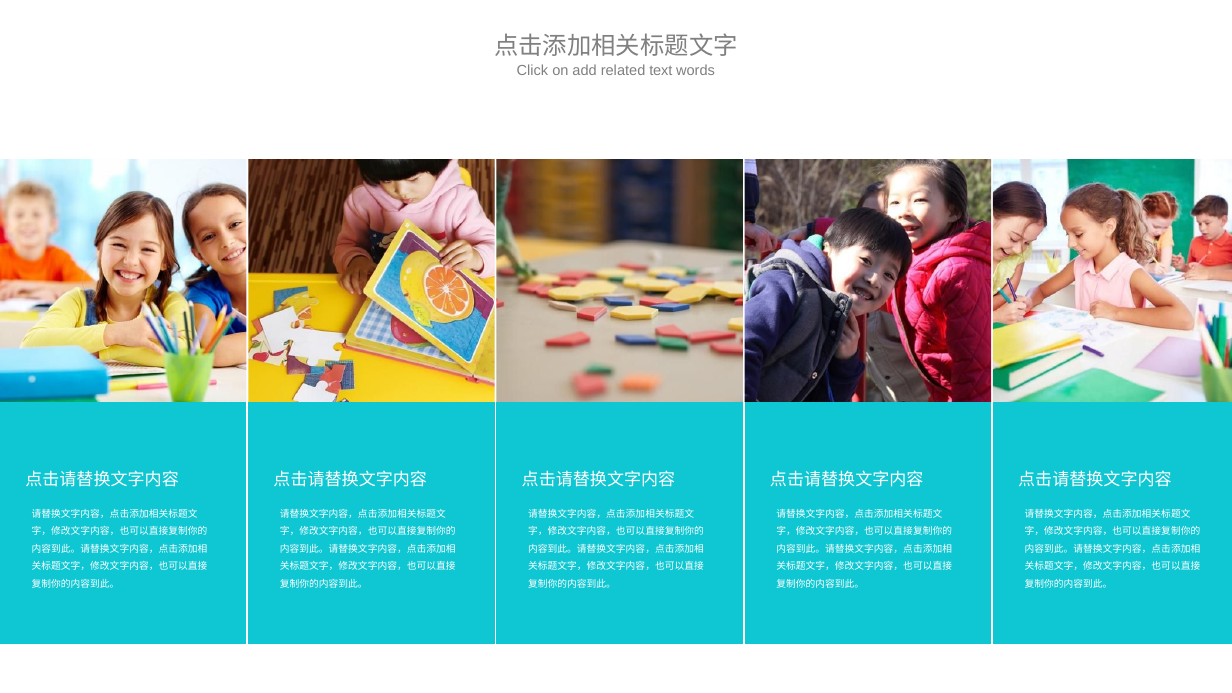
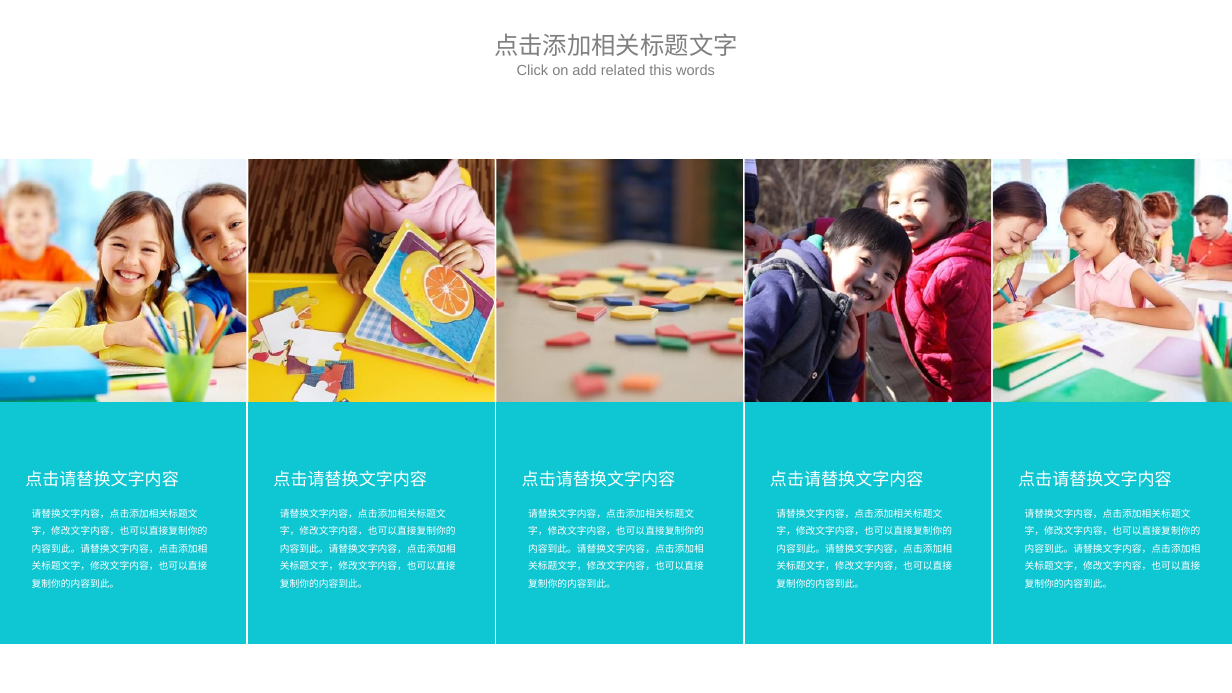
text: text -> this (661, 70)
